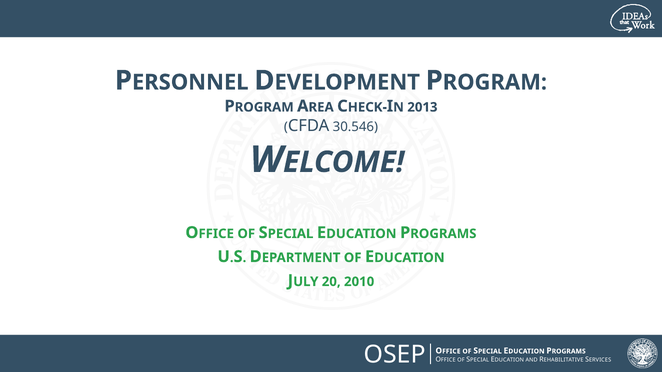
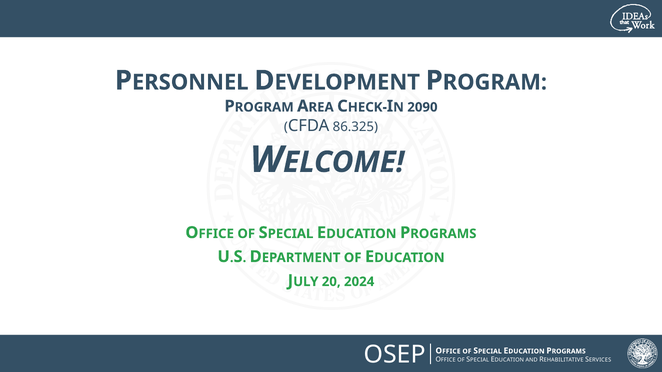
2013: 2013 -> 2090 (422, 107)
30.546: 30.546 -> 86.325 (355, 127)
2010: 2010 -> 2024 (359, 282)
